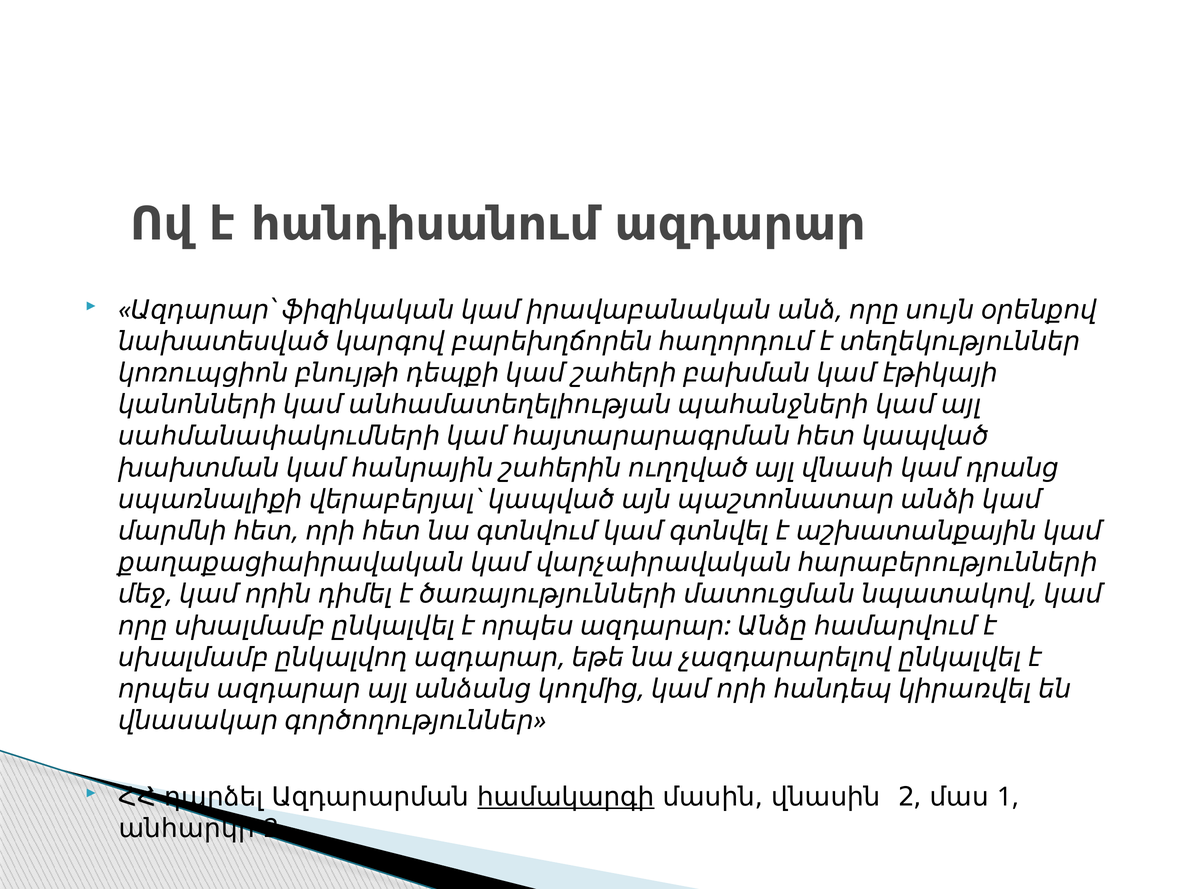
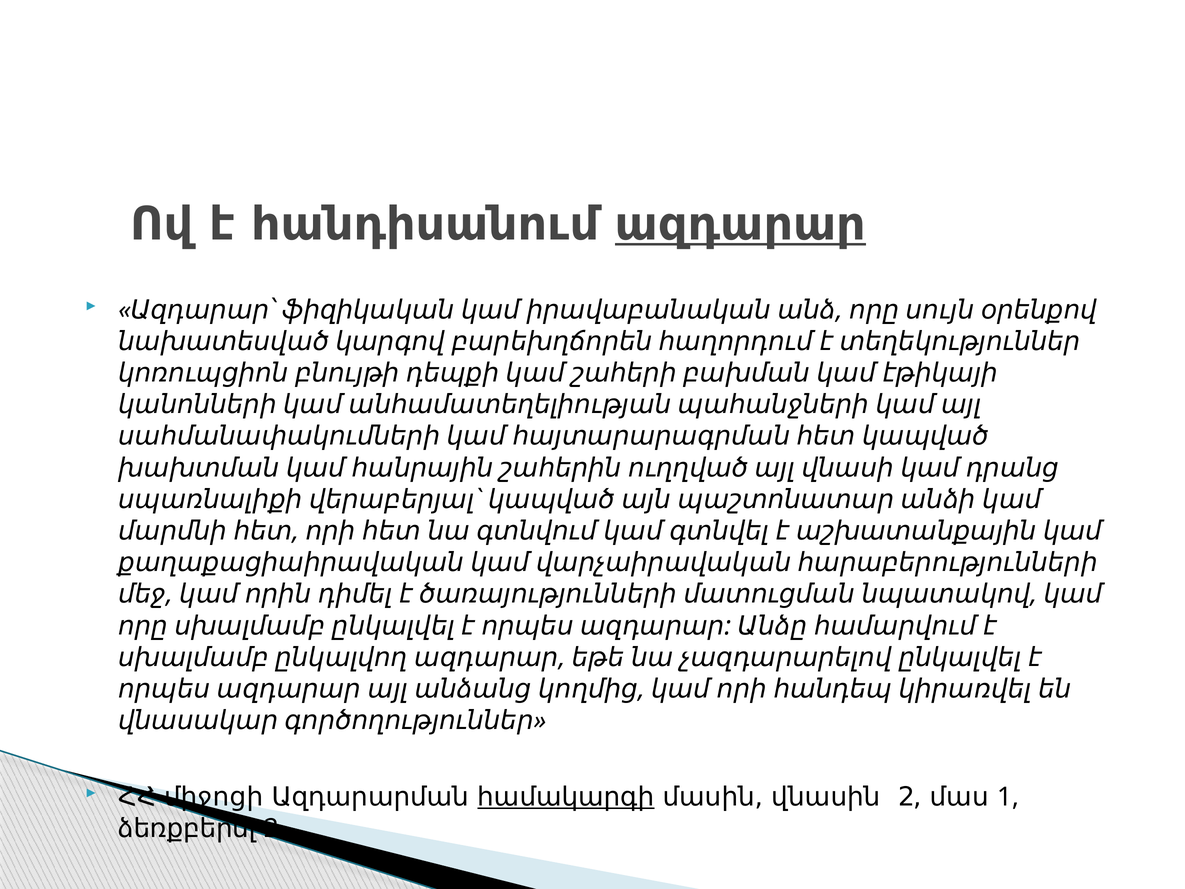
ազդարար underline: none -> present (740, 224)
դարձել: դարձել -> միջոցի (214, 797)
անհարկի: անհարկի -> ձեռքբերել (187, 828)
